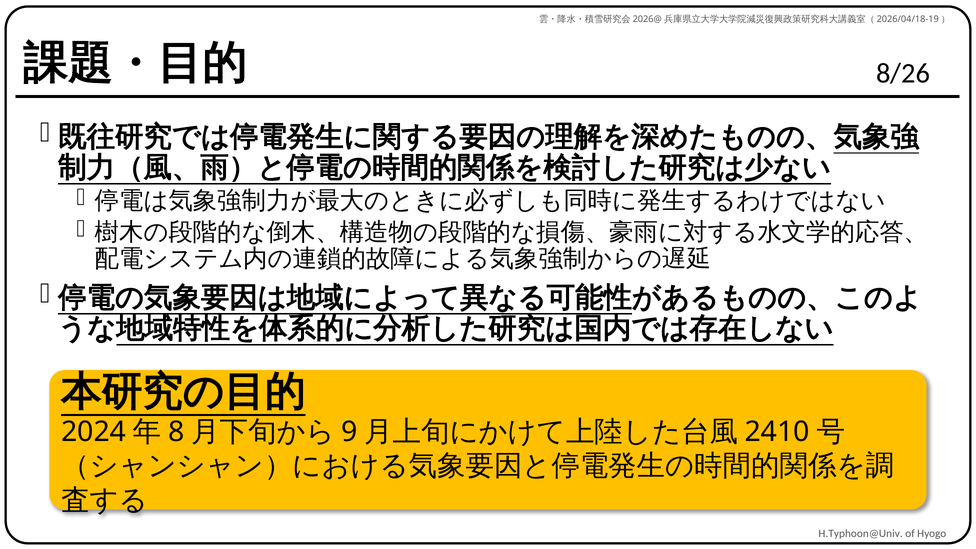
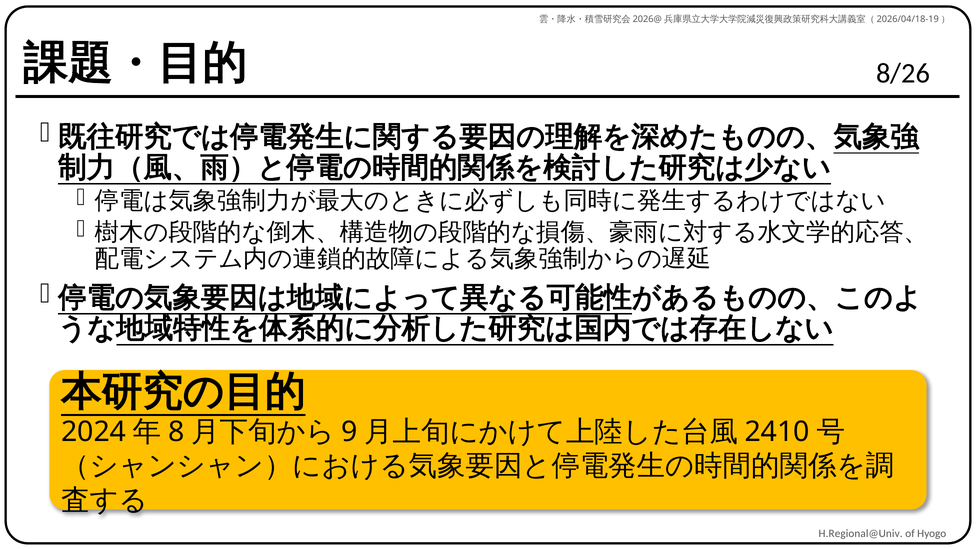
H.Typhoon@Univ: H.Typhoon@Univ -> H.Regional@Univ (861, 533)
